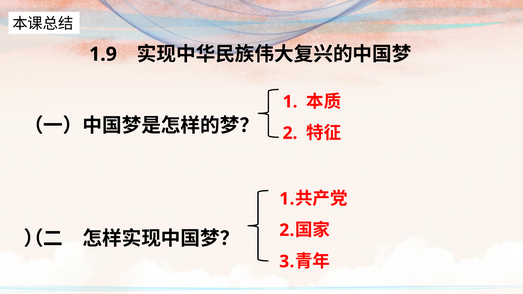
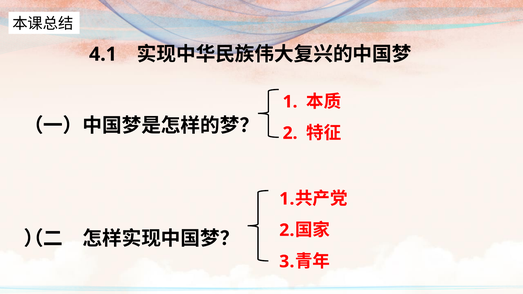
1.9: 1.9 -> 4.1 (103, 54)
